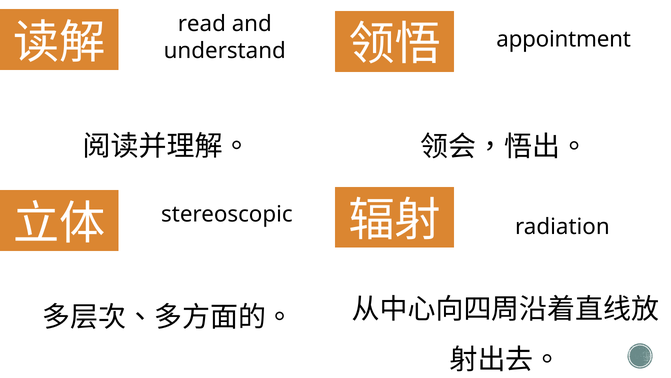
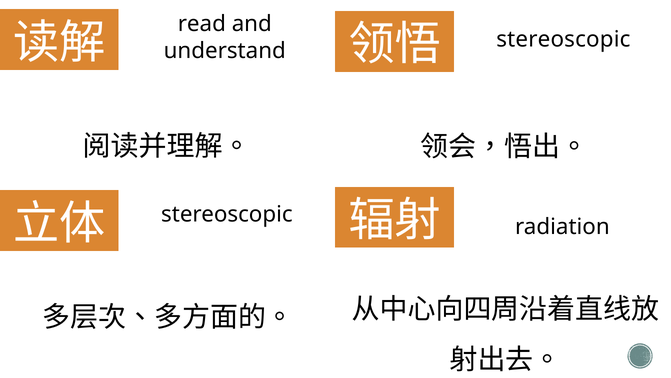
appointment: appointment -> stereoscopic (563, 39)
